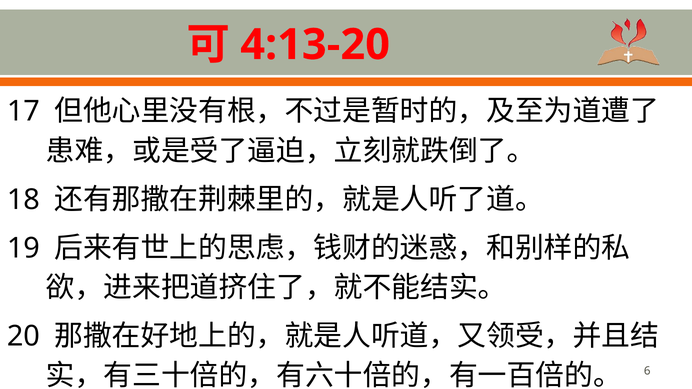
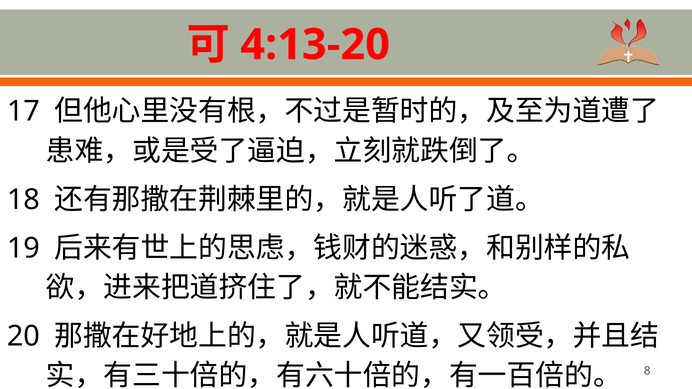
6: 6 -> 8 (647, 371)
